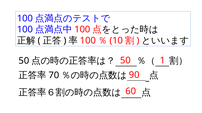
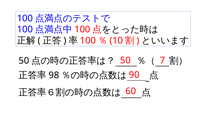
1: 1 -> 7 (163, 61)
70: 70 -> 98 (54, 76)
